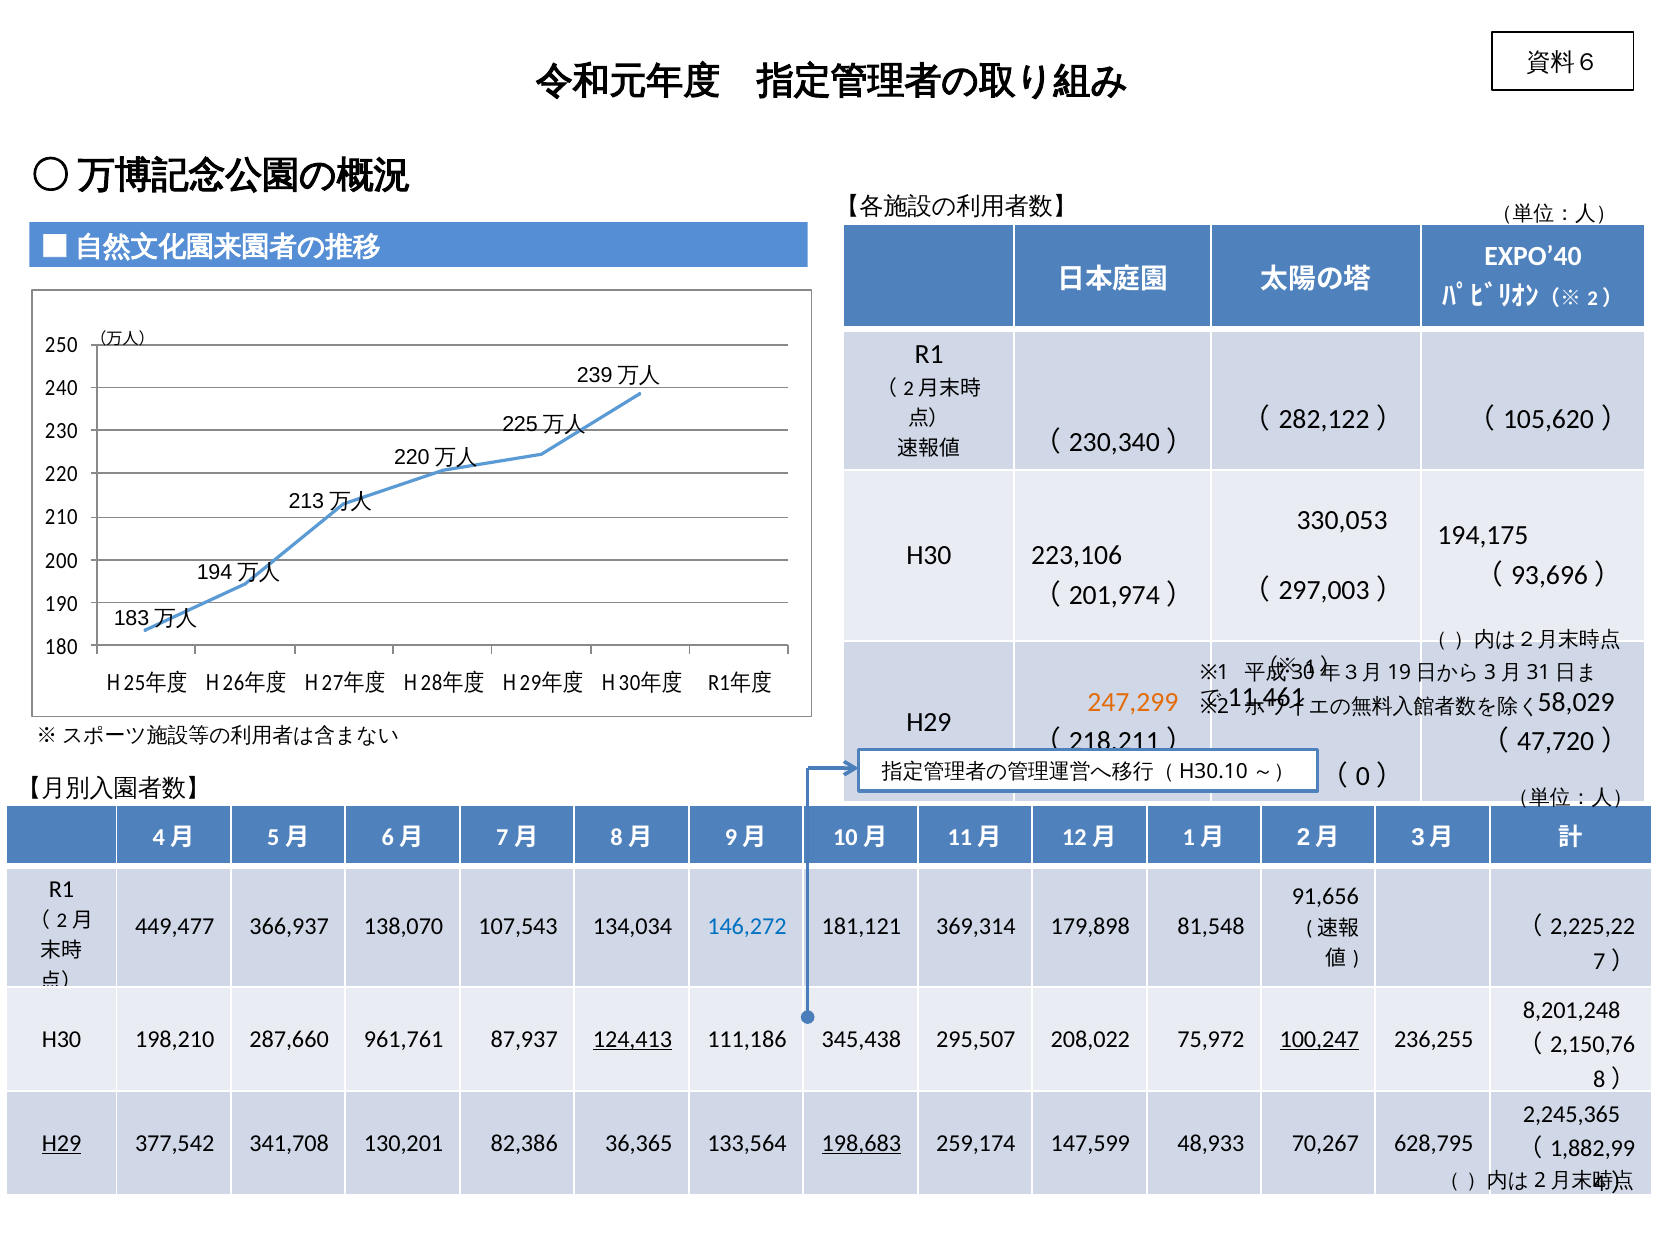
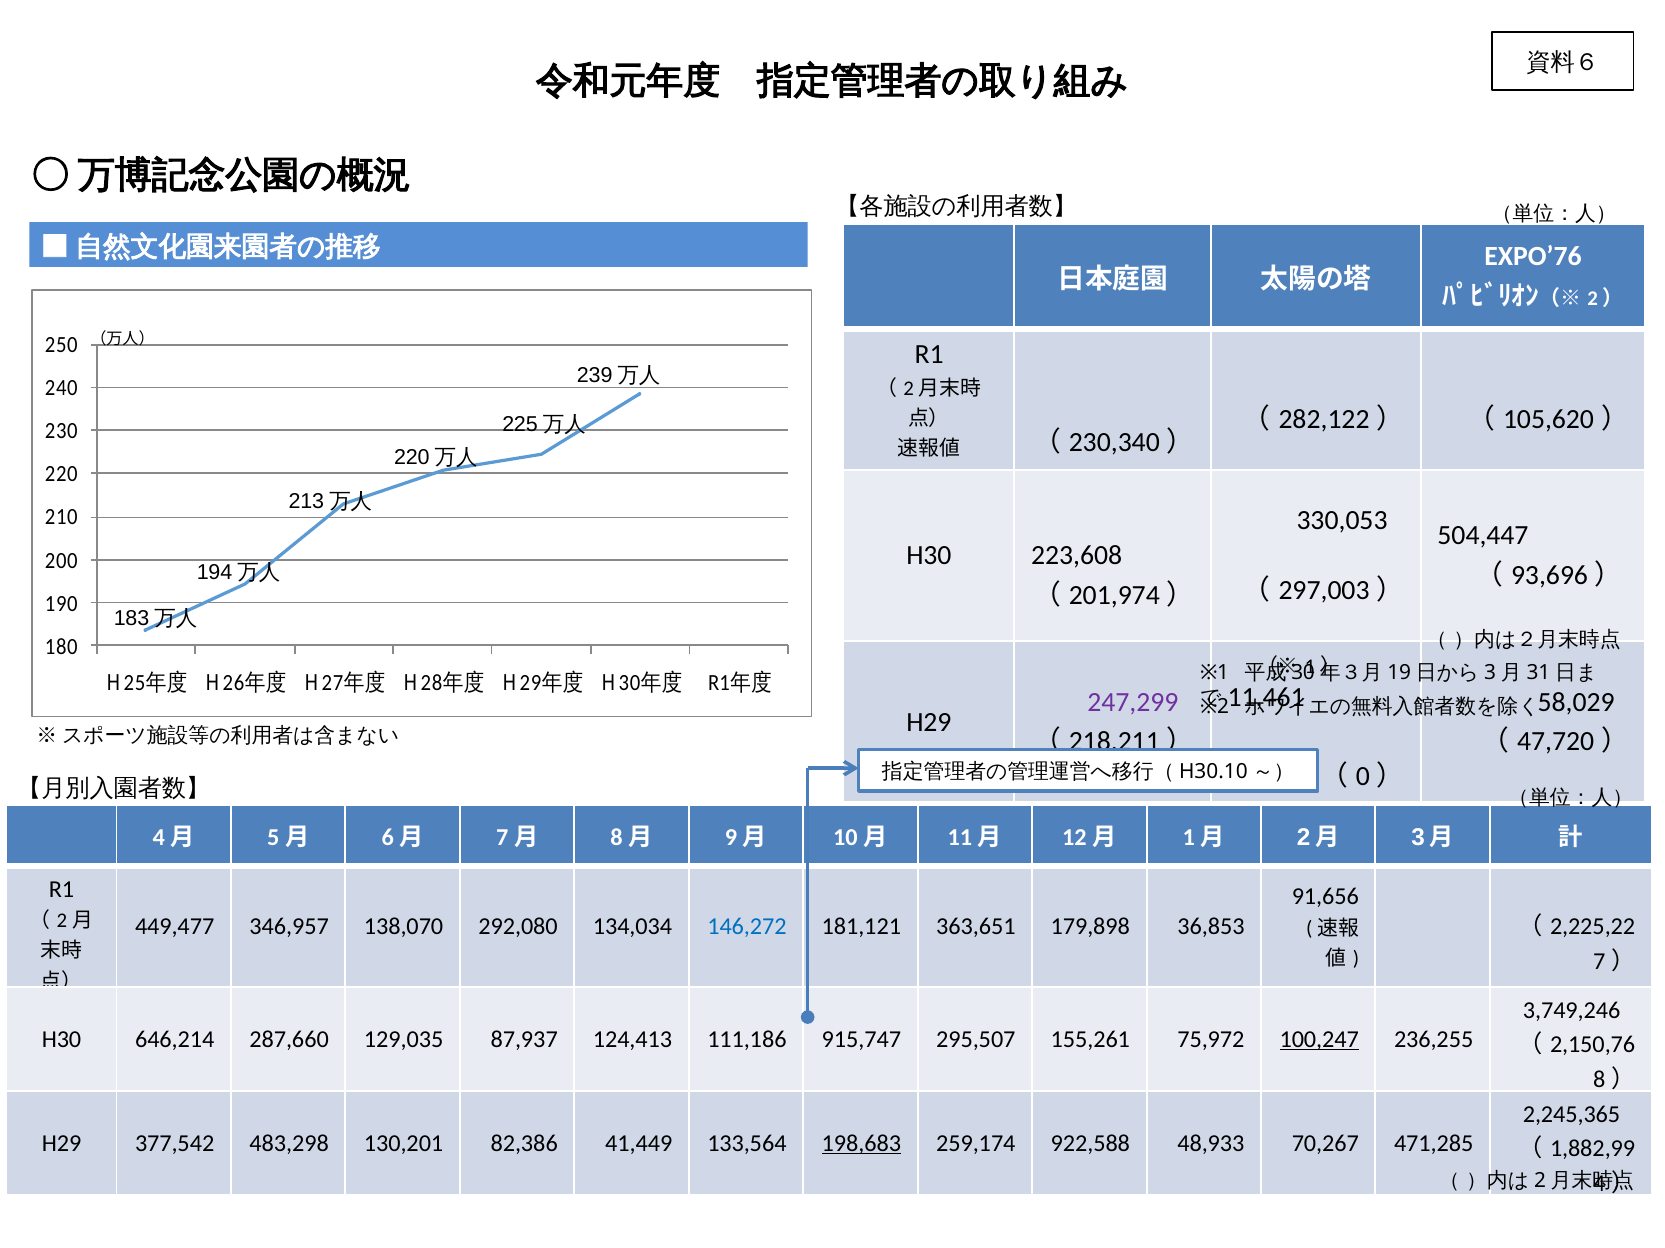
EXPO’40: EXPO’40 -> EXPO’76 (1533, 257)
194,175: 194,175 -> 504,447 (1483, 536)
223,106: 223,106 -> 223,608 (1077, 556)
247,299 colour: orange -> purple (1133, 702)
366,937: 366,937 -> 346,957 (289, 927)
107,543: 107,543 -> 292,080 (518, 927)
369,314: 369,314 -> 363,651 (976, 927)
81,548: 81,548 -> 36,853 (1211, 927)
8,201,248: 8,201,248 -> 3,749,246 (1572, 1011)
198,210: 198,210 -> 646,214 (175, 1040)
961,761: 961,761 -> 129,035 (404, 1040)
124,413 underline: present -> none (633, 1040)
345,438: 345,438 -> 915,747 (861, 1040)
208,022: 208,022 -> 155,261 (1090, 1040)
H29 underline: present -> none (62, 1144)
341,708: 341,708 -> 483,298 (289, 1144)
36,365: 36,365 -> 41,449 (639, 1144)
147,599: 147,599 -> 922,588 (1090, 1144)
628,795: 628,795 -> 471,285 (1434, 1144)
